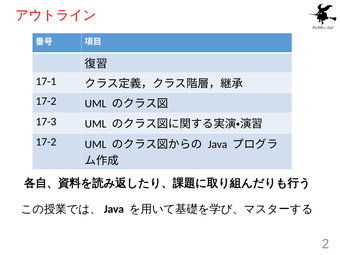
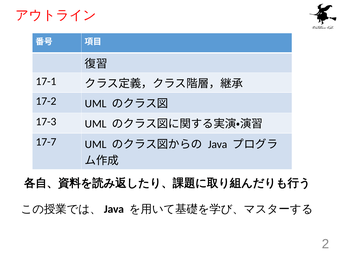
17-2: 17-2 -> 17-7 (46, 142)
